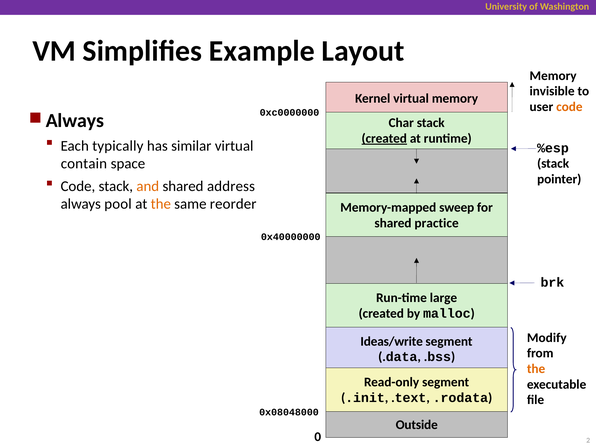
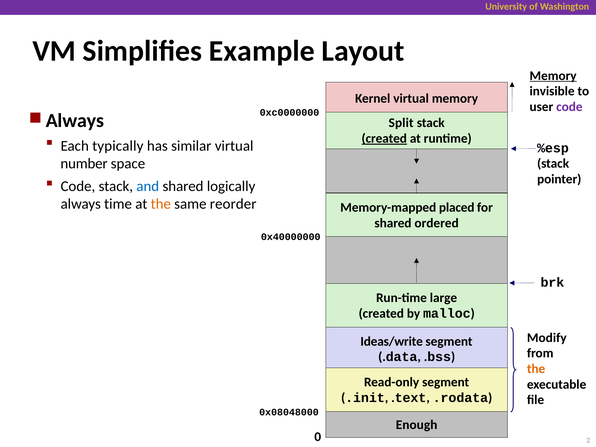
Memory underline: none -> present (553, 76)
code colour: orange -> purple (569, 107)
Char: Char -> Split (401, 123)
contain: contain -> number (84, 164)
and colour: orange -> blue (148, 186)
address: address -> logically (231, 186)
pool: pool -> time (118, 204)
sweep: sweep -> placed (457, 208)
practice: practice -> ordered (437, 223)
Outside: Outside -> Enough (417, 425)
